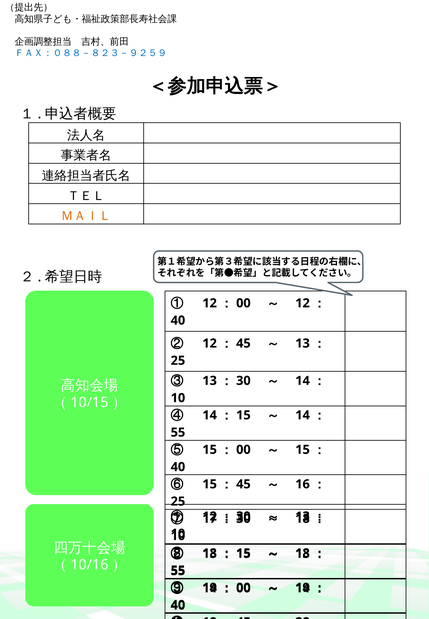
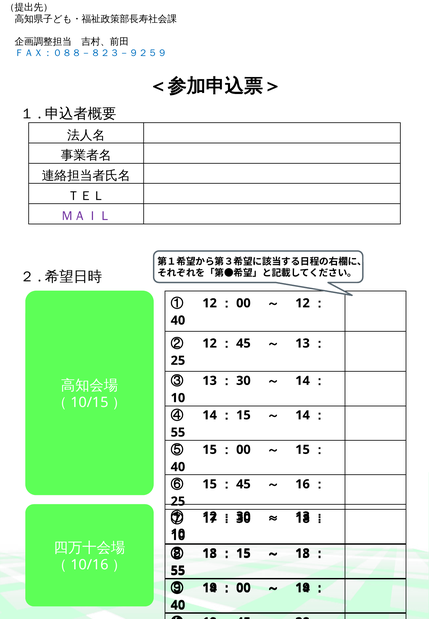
ＭＡＩＬ colour: orange -> purple (86, 216)
